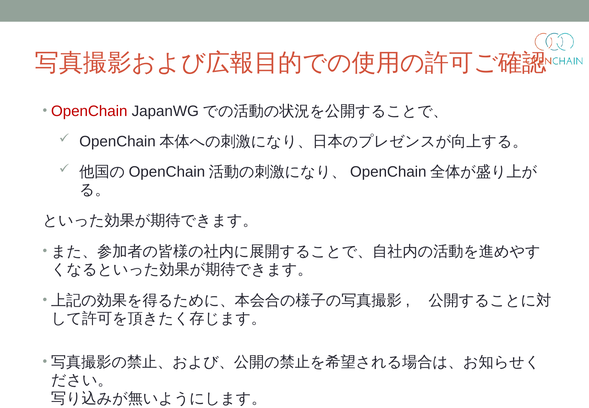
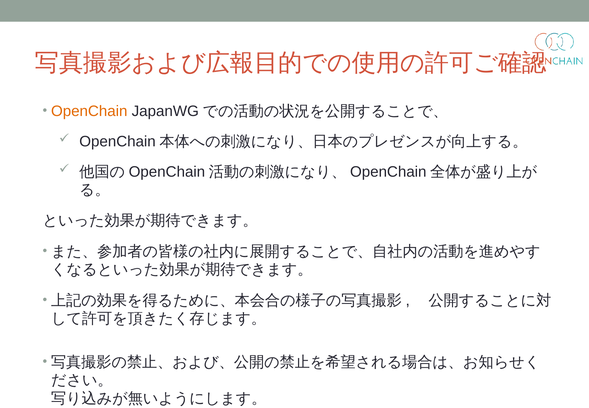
OpenChain colour: red -> orange (89, 111)
